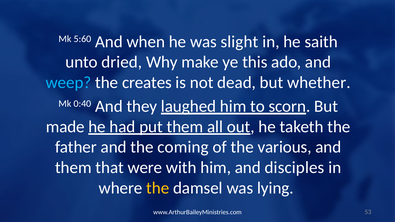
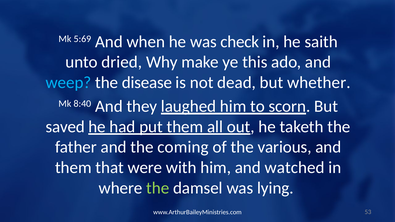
5:60: 5:60 -> 5:69 (82, 39)
slight: slight -> check (240, 42)
creates: creates -> disease (147, 83)
0:40: 0:40 -> 8:40 (82, 104)
made: made -> saved (65, 127)
disciples: disciples -> watched (295, 168)
the colour: yellow -> light green (158, 188)
